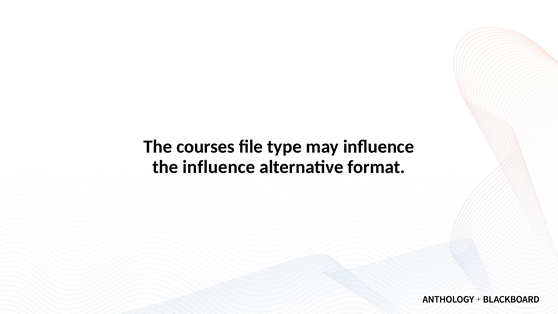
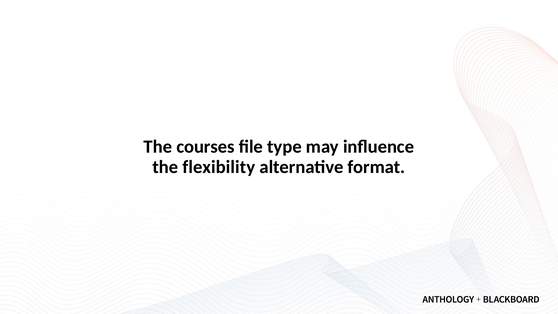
the influence: influence -> flexibility (219, 167)
